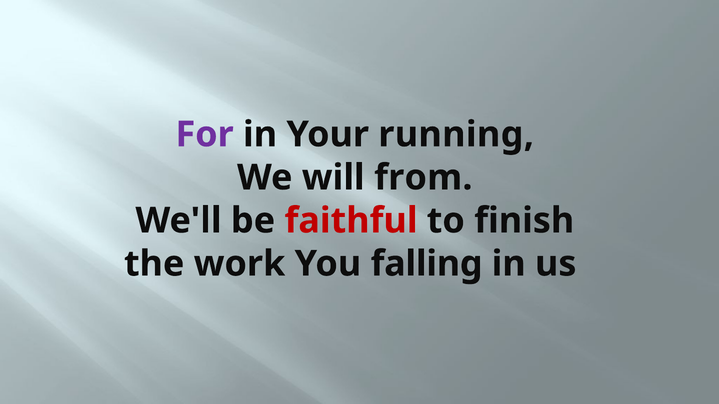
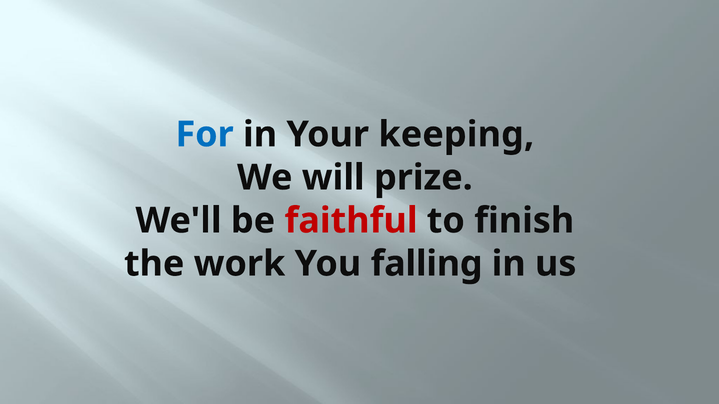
For colour: purple -> blue (205, 135)
running: running -> keeping (456, 135)
from: from -> prize (423, 178)
